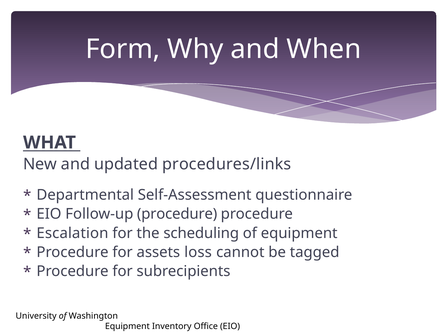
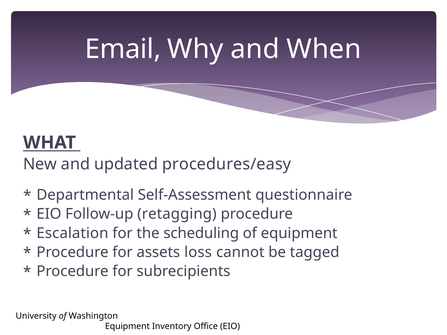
Form: Form -> Email (123, 49)
procedures/links: procedures/links -> procedures/easy (227, 164)
Follow-up procedure: procedure -> retagging (177, 214)
